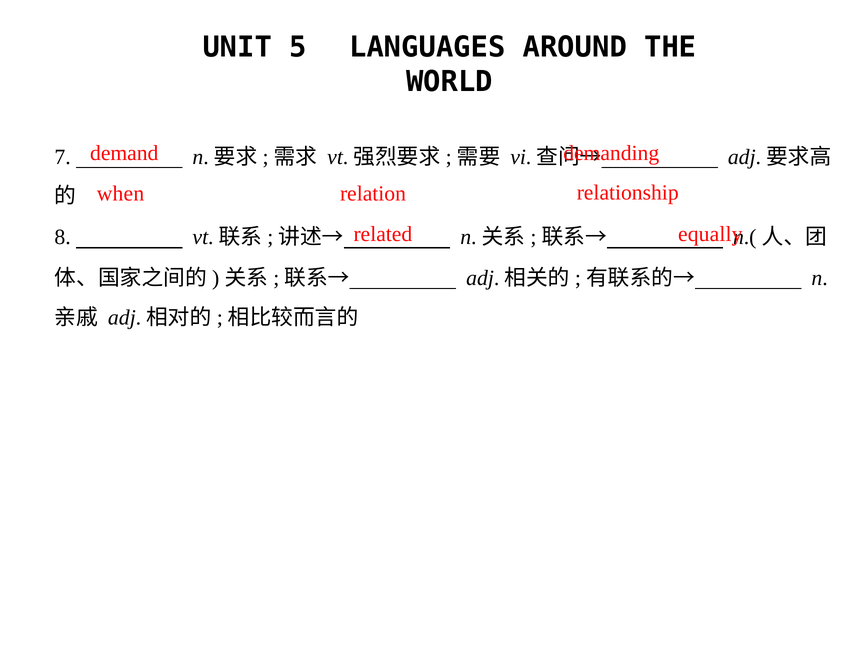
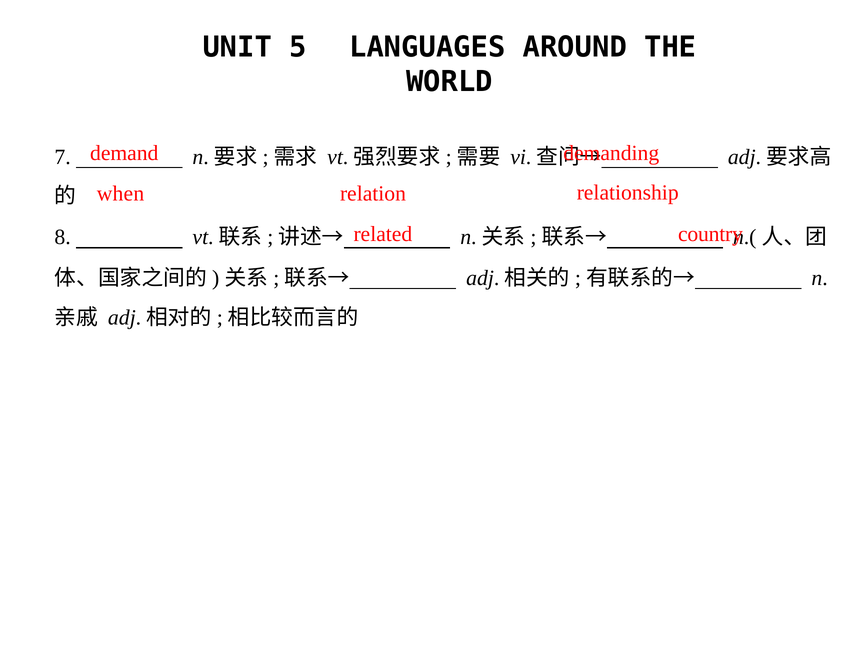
equally: equally -> country (710, 234)
